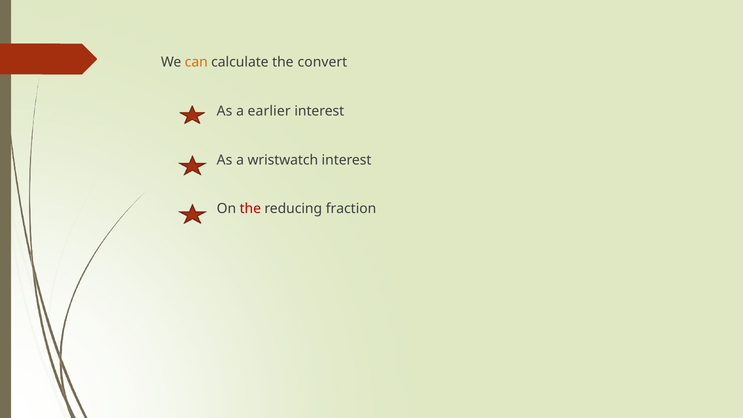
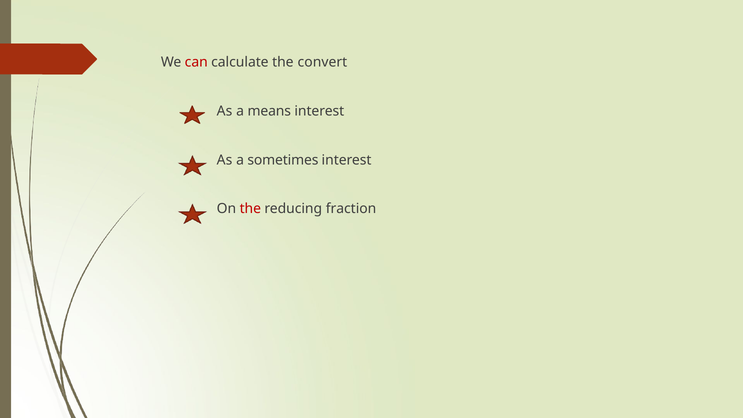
can colour: orange -> red (196, 62)
earlier: earlier -> means (269, 111)
wristwatch: wristwatch -> sometimes (283, 160)
